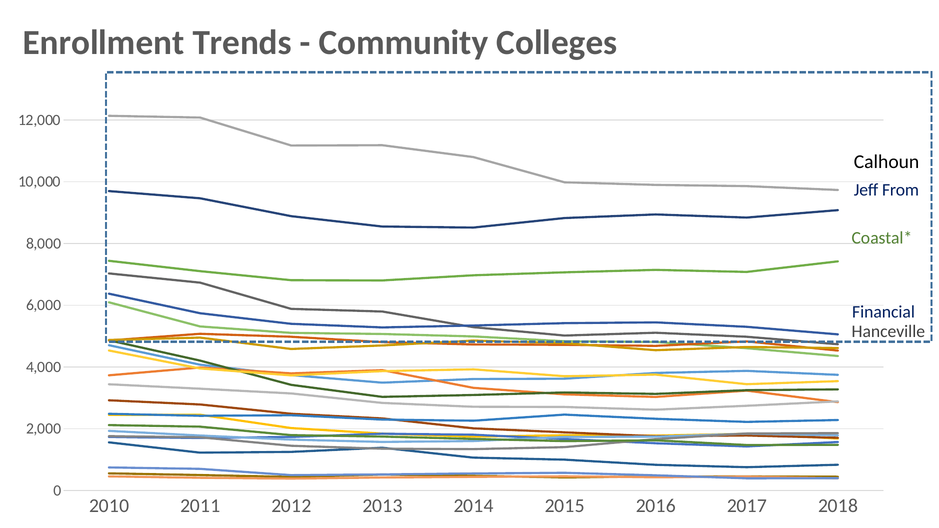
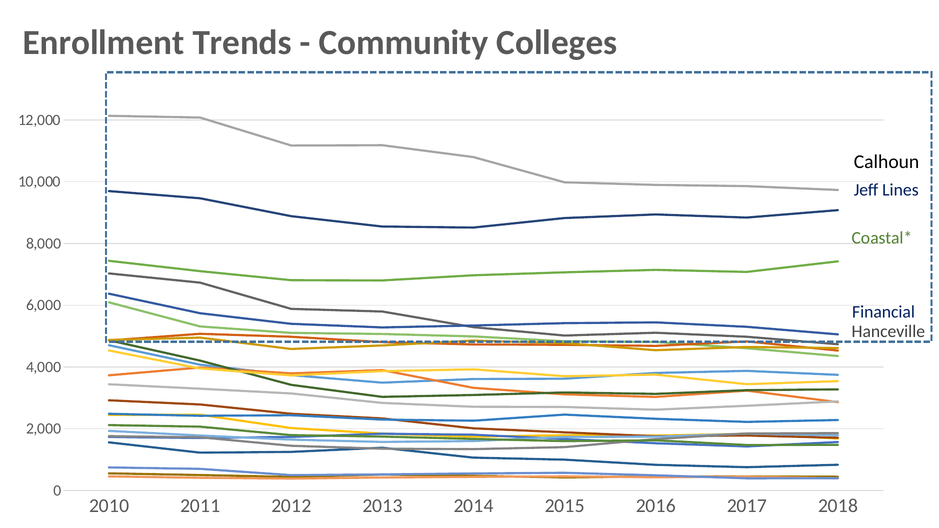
From: From -> Lines (900, 190)
